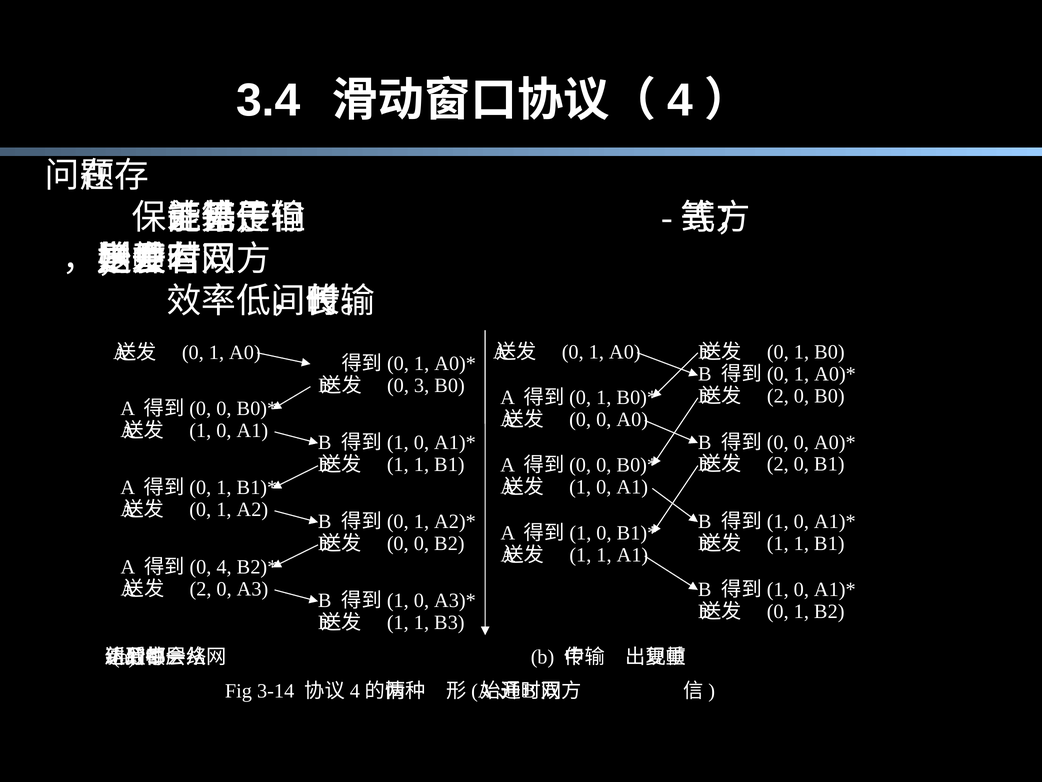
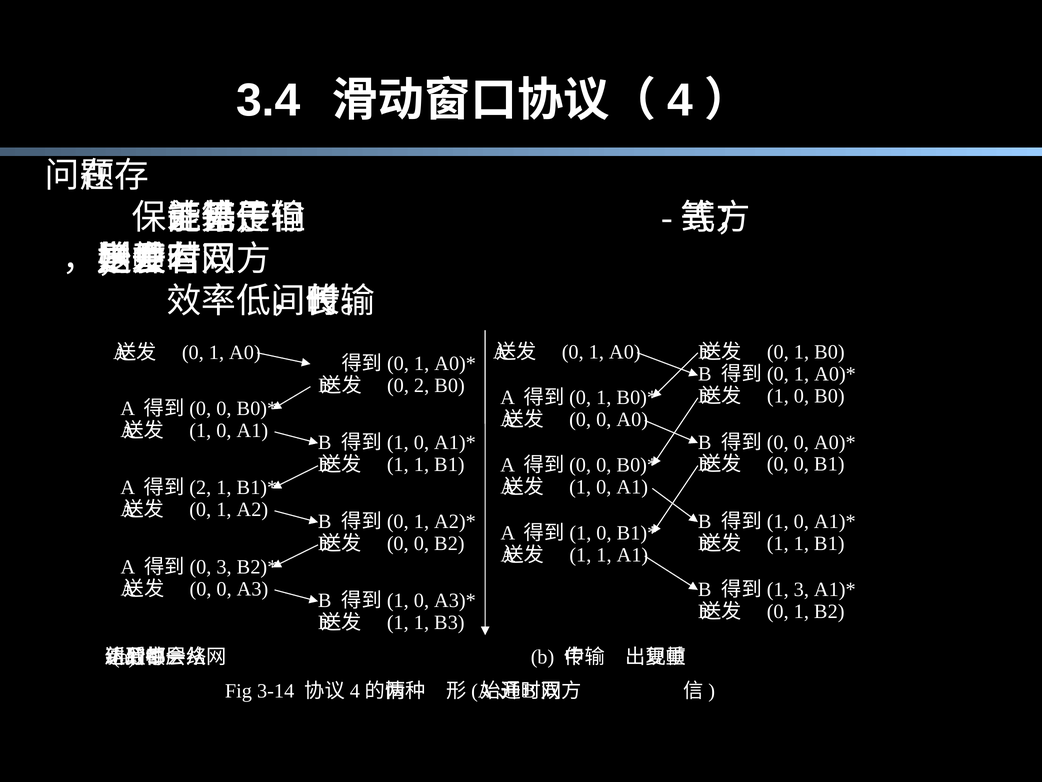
0 3: 3 -> 2 (422, 385)
2: 2 -> 1 (778, 396)
2: 2 -> 0 (778, 464)
0: 0 -> 2 (200, 487)
0 4: 4 -> 3 (224, 567)
0: 0 -> 3 (801, 589)
2: 2 -> 0 (200, 588)
